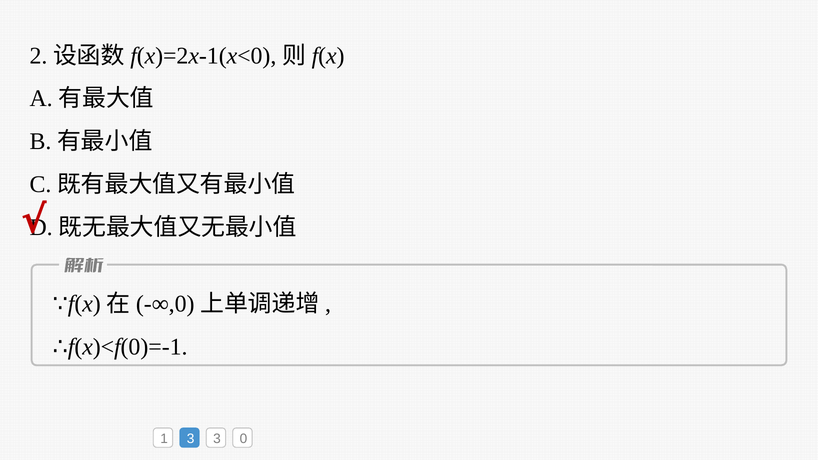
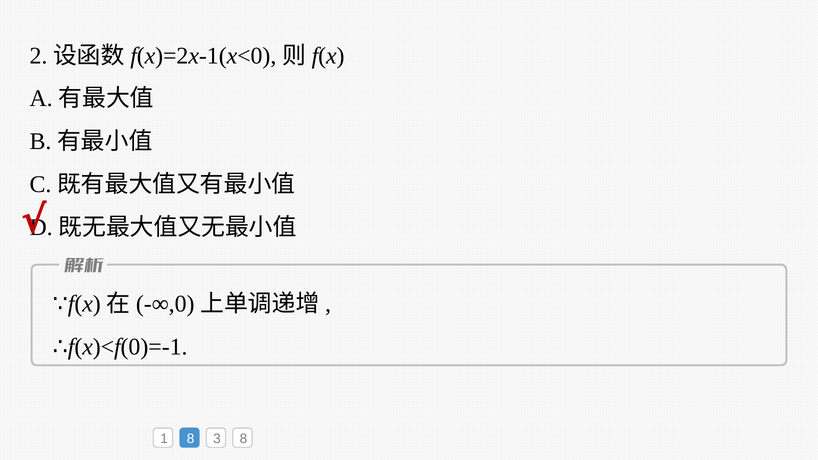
1 3: 3 -> 8 (191, 439)
3 0: 0 -> 8 (244, 439)
